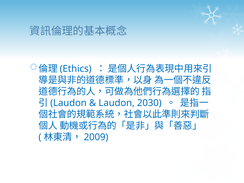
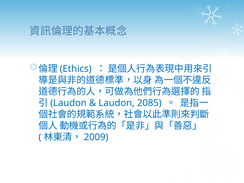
2030: 2030 -> 2085 (149, 103)
